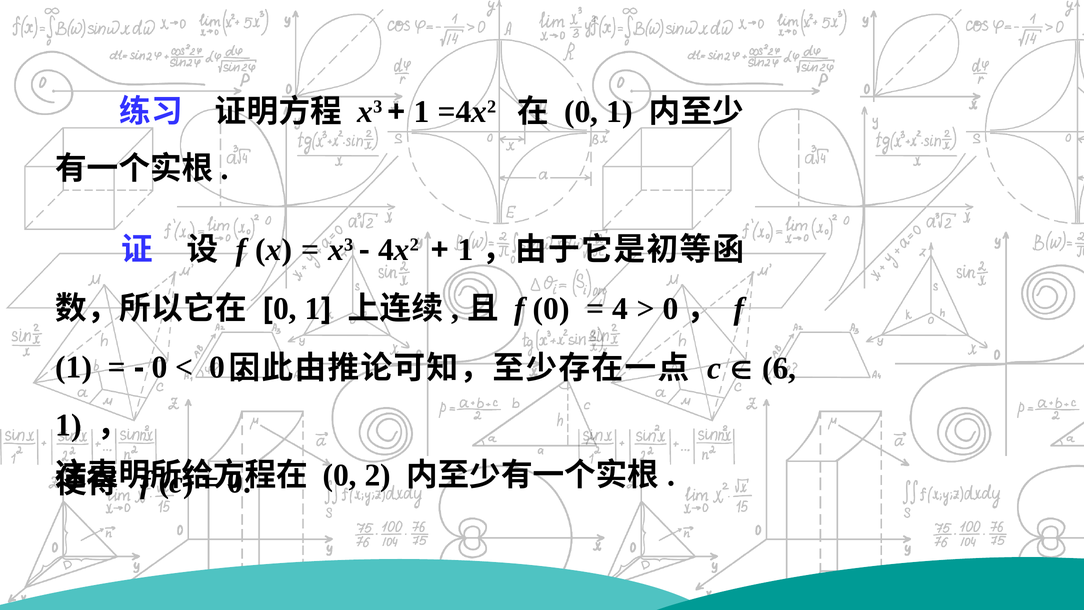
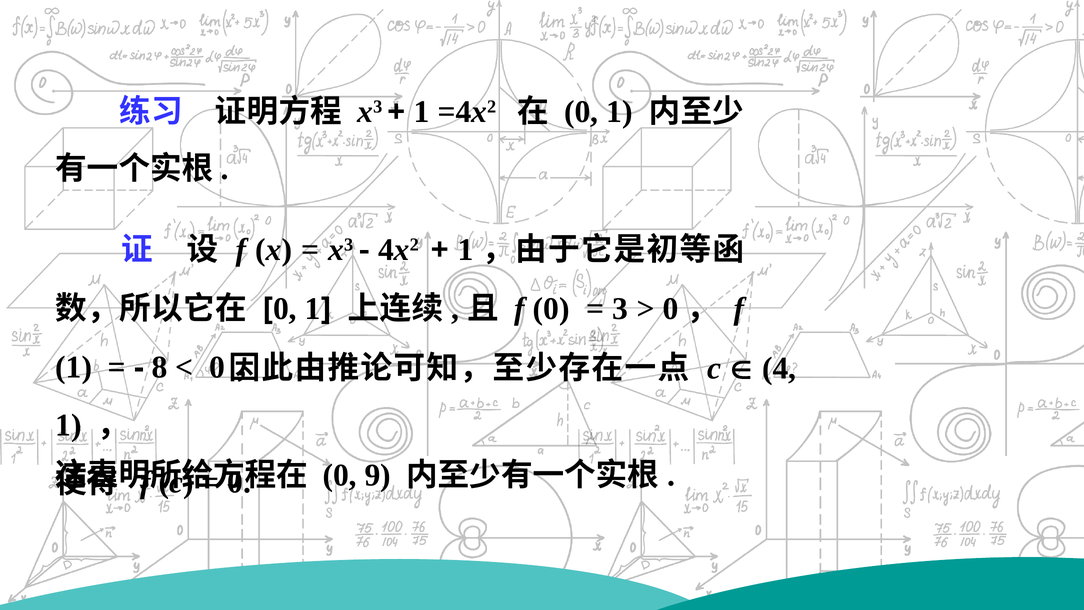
4: 4 -> 3 (620, 309)
0: 0 -> 8 (160, 367)
6: 6 -> 4 (779, 368)
2: 2 -> 9 (378, 475)
